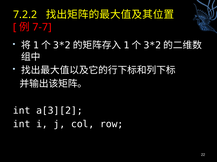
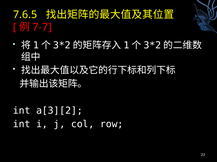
7.2.2: 7.2.2 -> 7.6.5 (25, 15)
